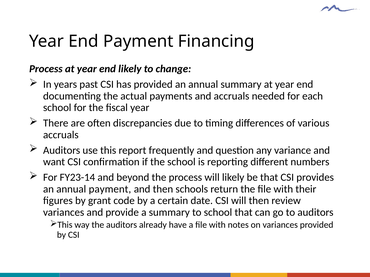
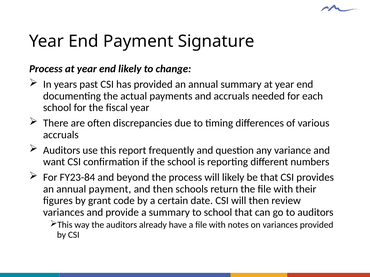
Financing: Financing -> Signature (216, 41)
FY23-14: FY23-14 -> FY23-84 (77, 178)
